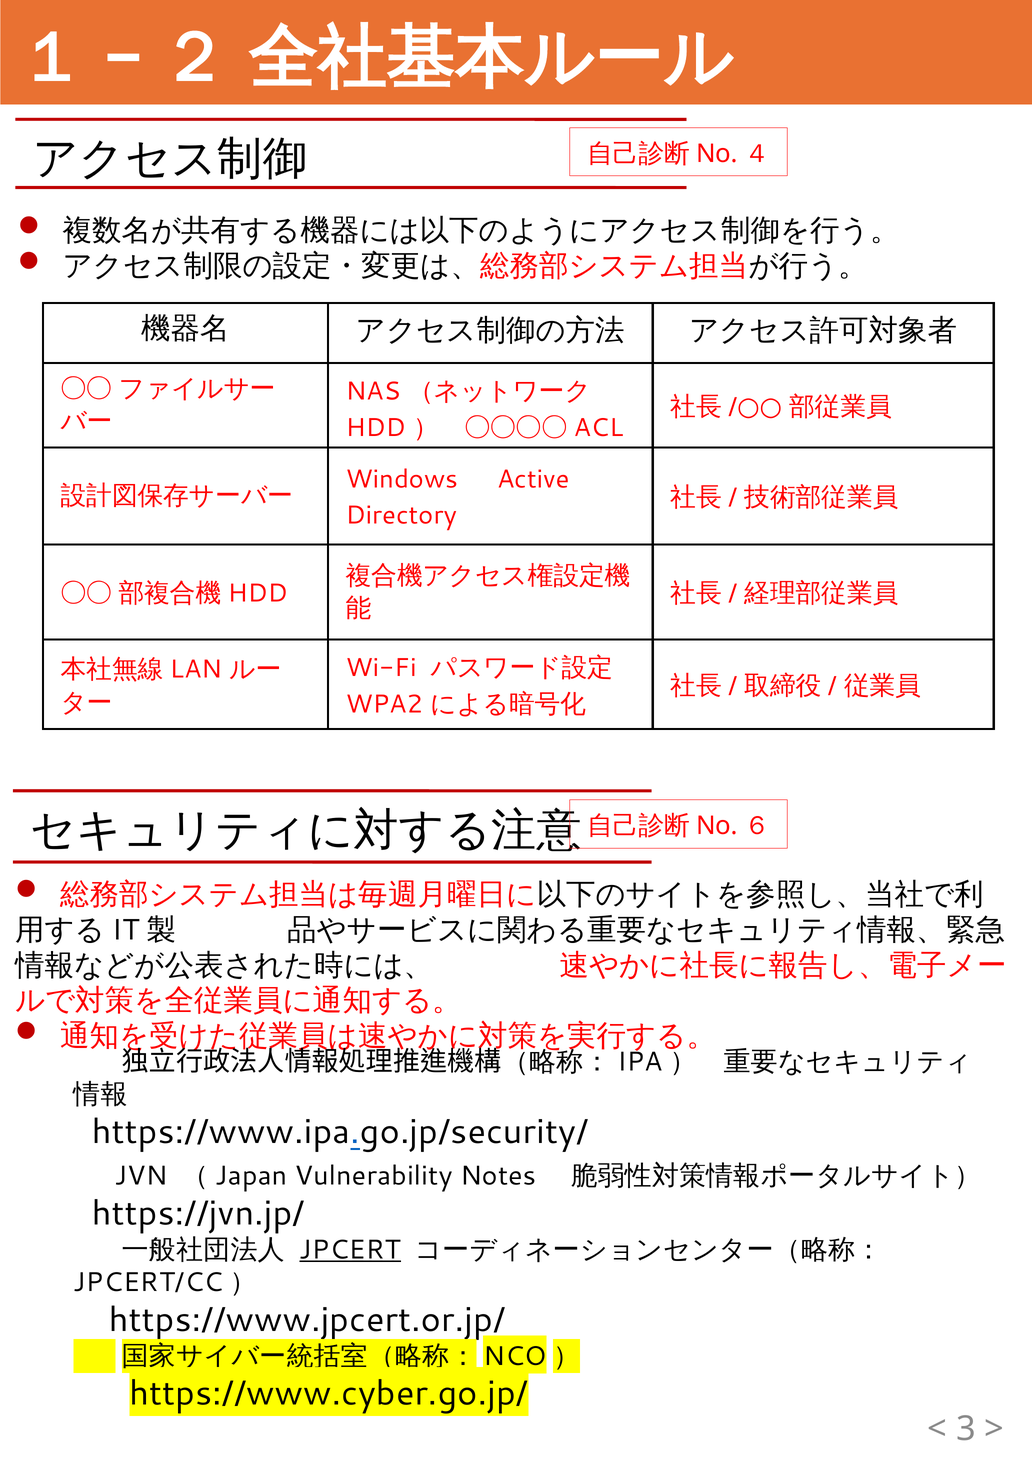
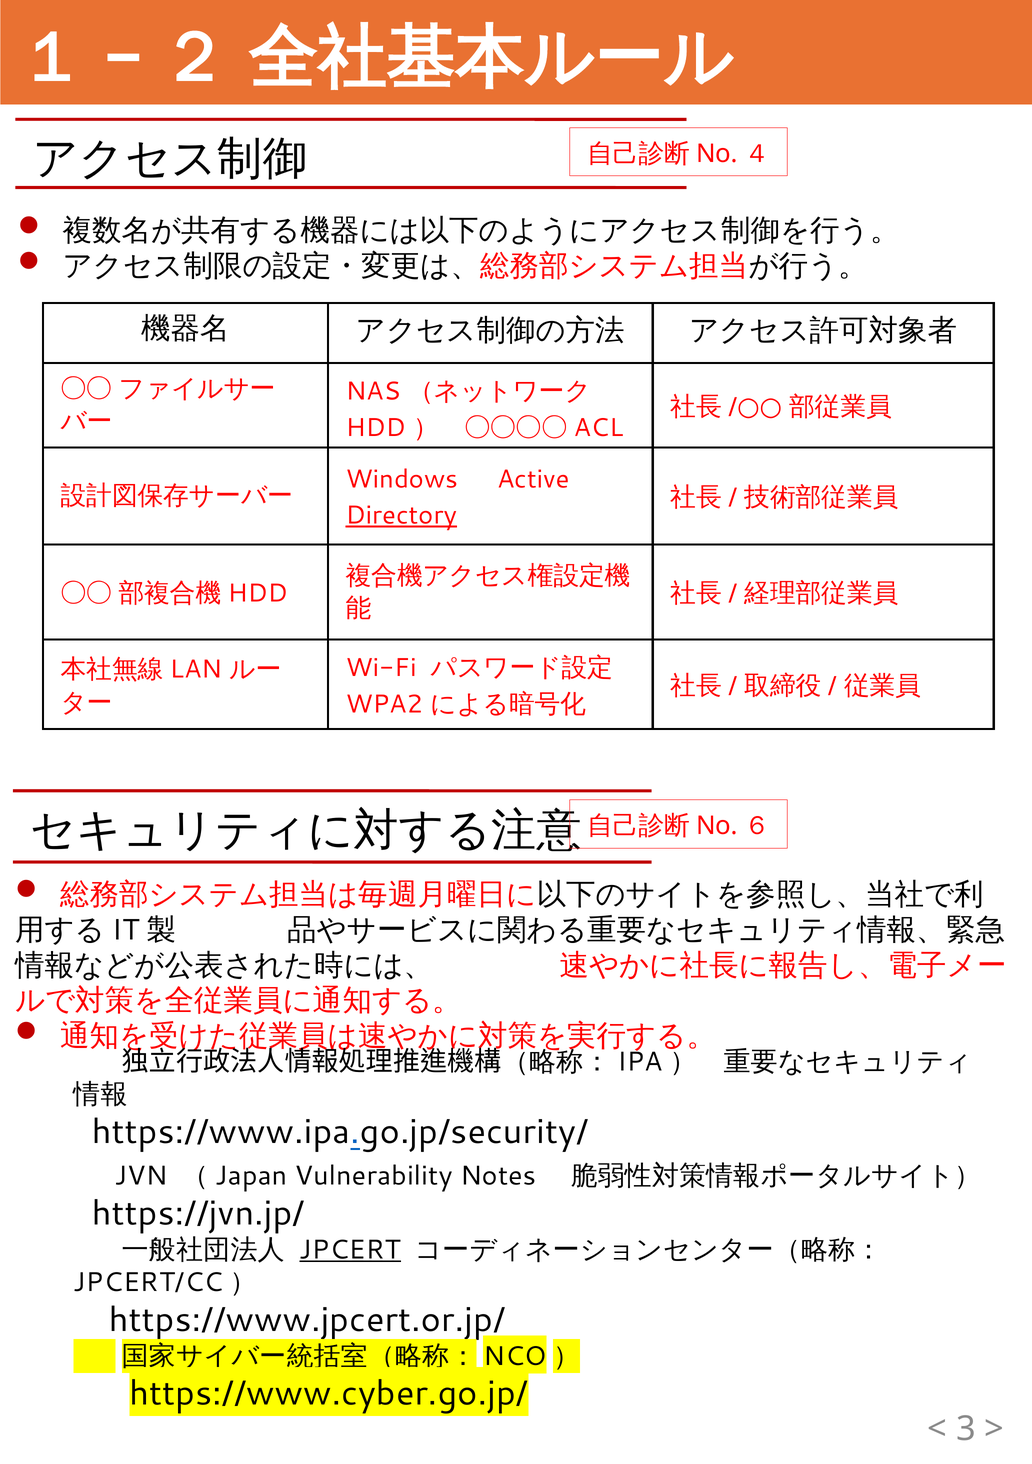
Directory underline: none -> present (401, 516)
